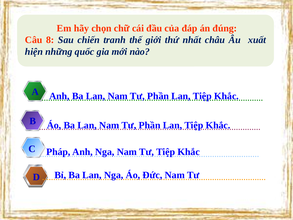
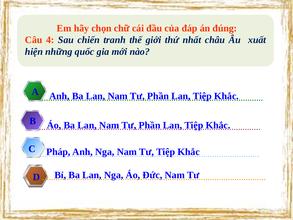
8: 8 -> 4 (50, 40)
